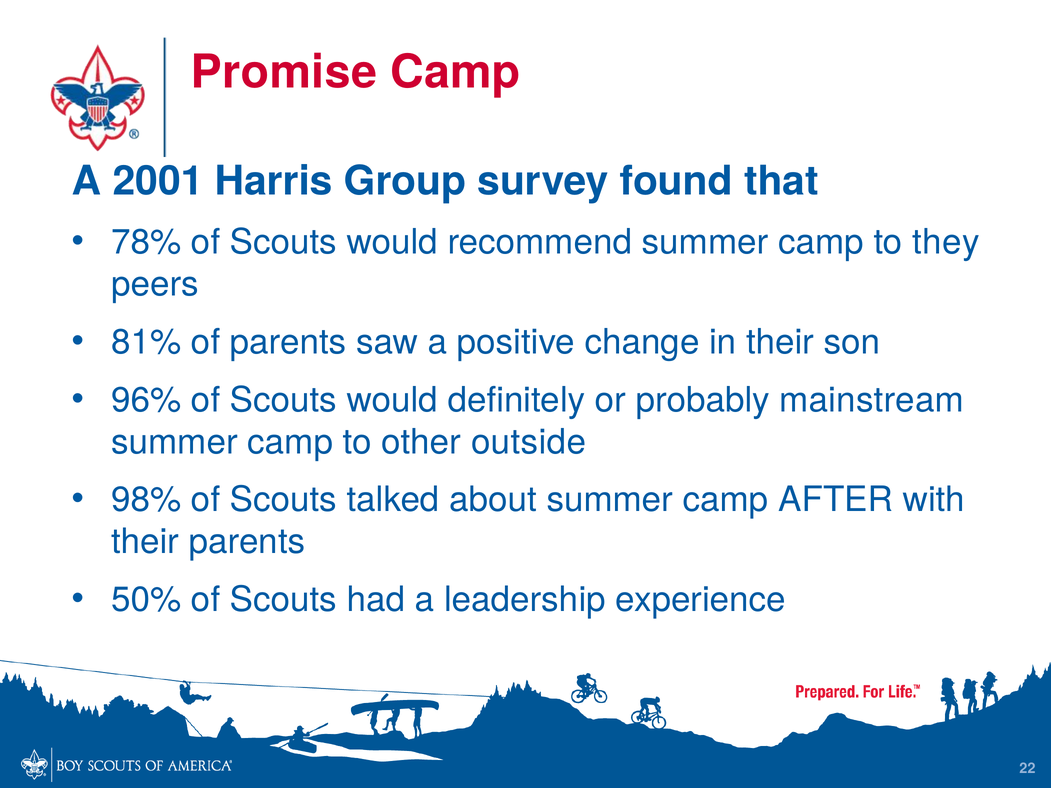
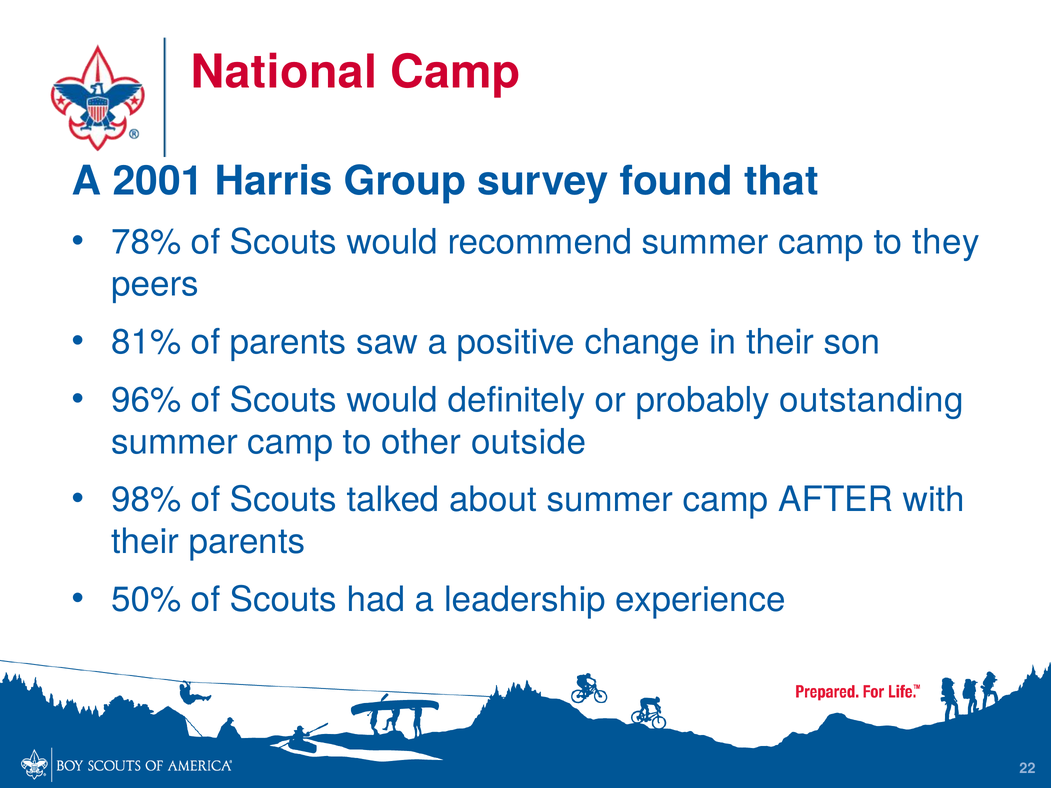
Promise: Promise -> National (284, 72)
mainstream: mainstream -> outstanding (872, 400)
